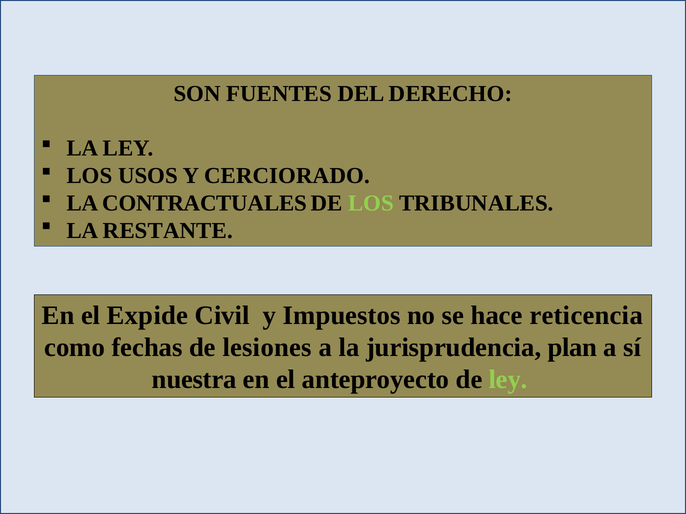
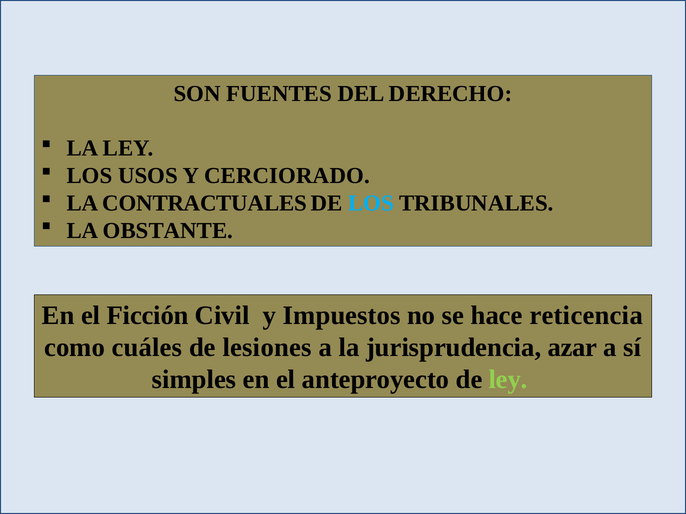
LOS colour: light green -> light blue (371, 203)
RESTANTE: RESTANTE -> OBSTANTE (168, 231)
Expide: Expide -> Ficción (148, 316)
fechas: fechas -> cuáles (147, 348)
plan: plan -> azar (572, 348)
nuestra: nuestra -> simples (194, 380)
